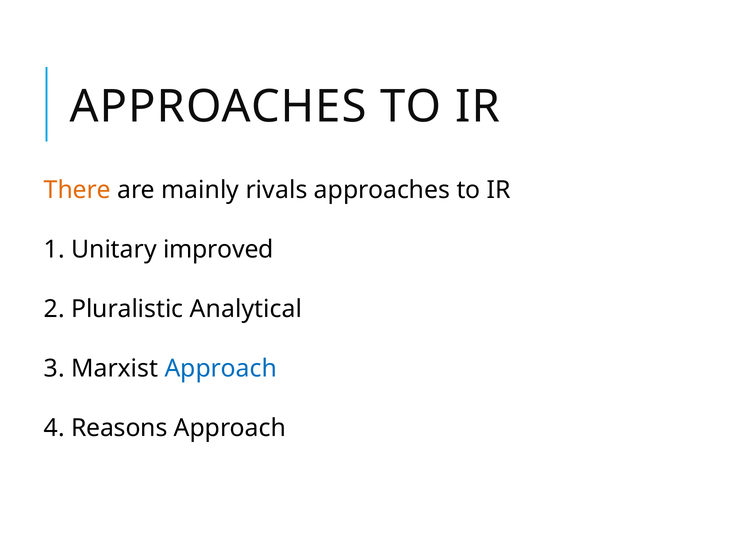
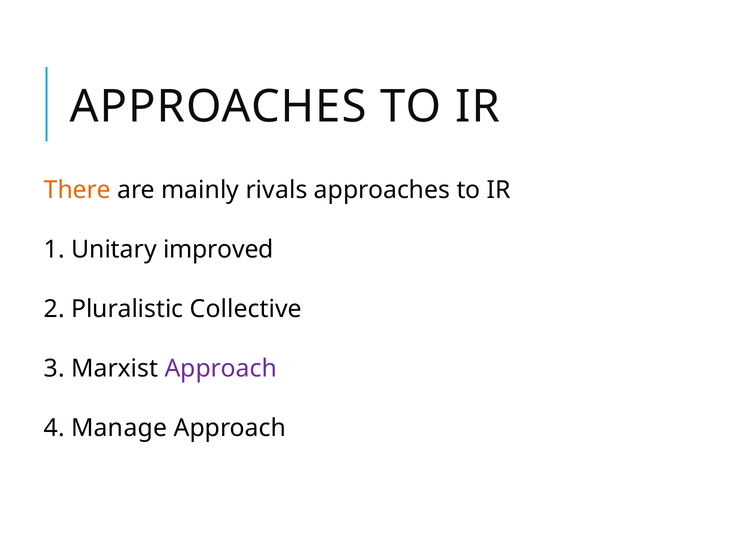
Analytical: Analytical -> Collective (246, 309)
Approach colour: blue -> purple (221, 368)
Reasons: Reasons -> Manage (119, 428)
